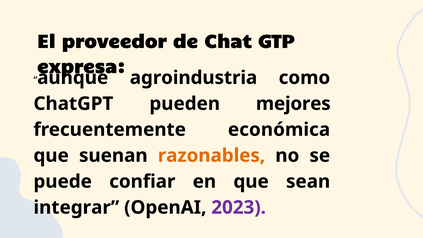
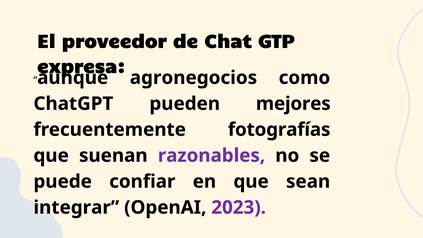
agroindustria: agroindustria -> agronegocios (193, 78)
económica: económica -> fotografías (279, 130)
razonables colour: orange -> purple (211, 156)
